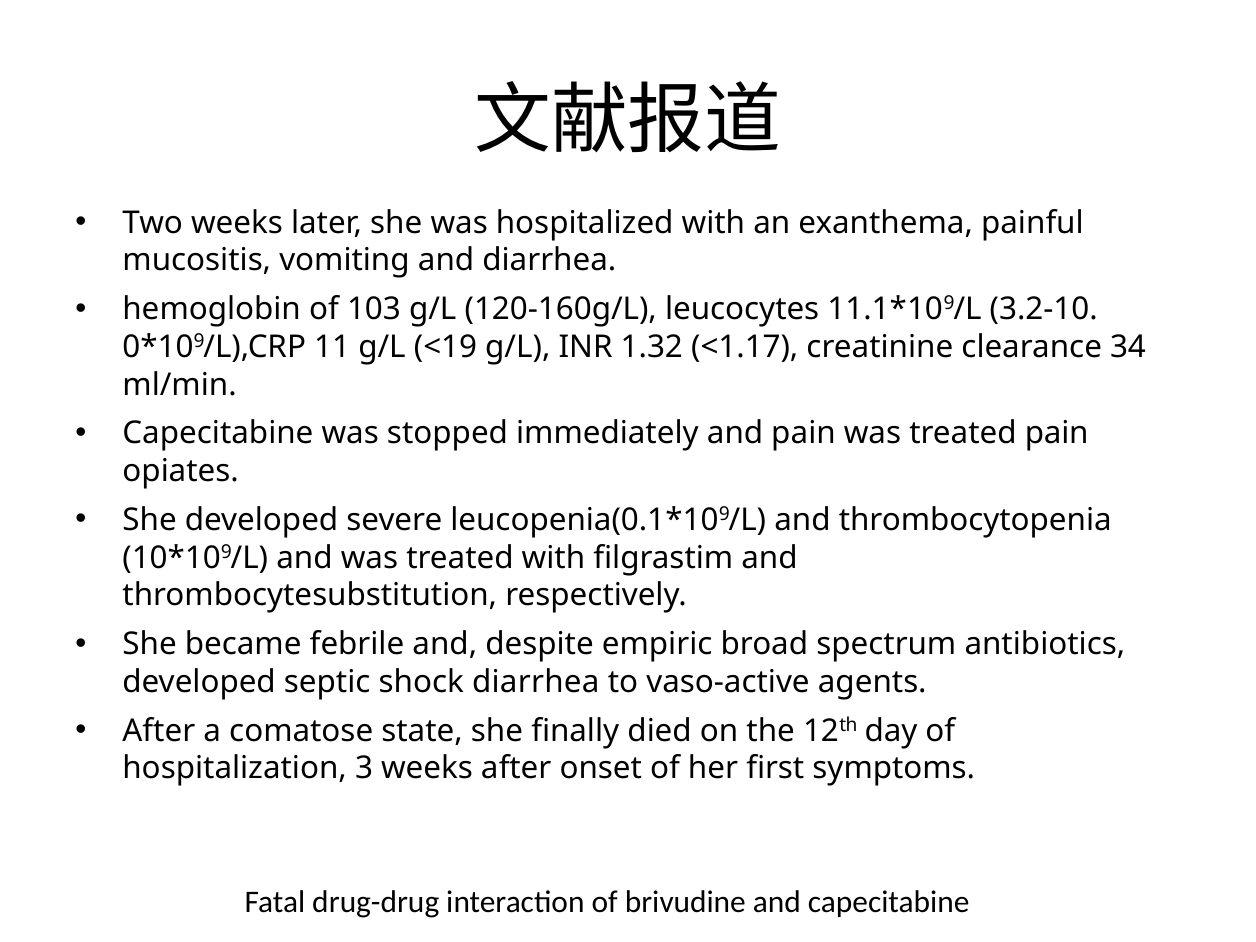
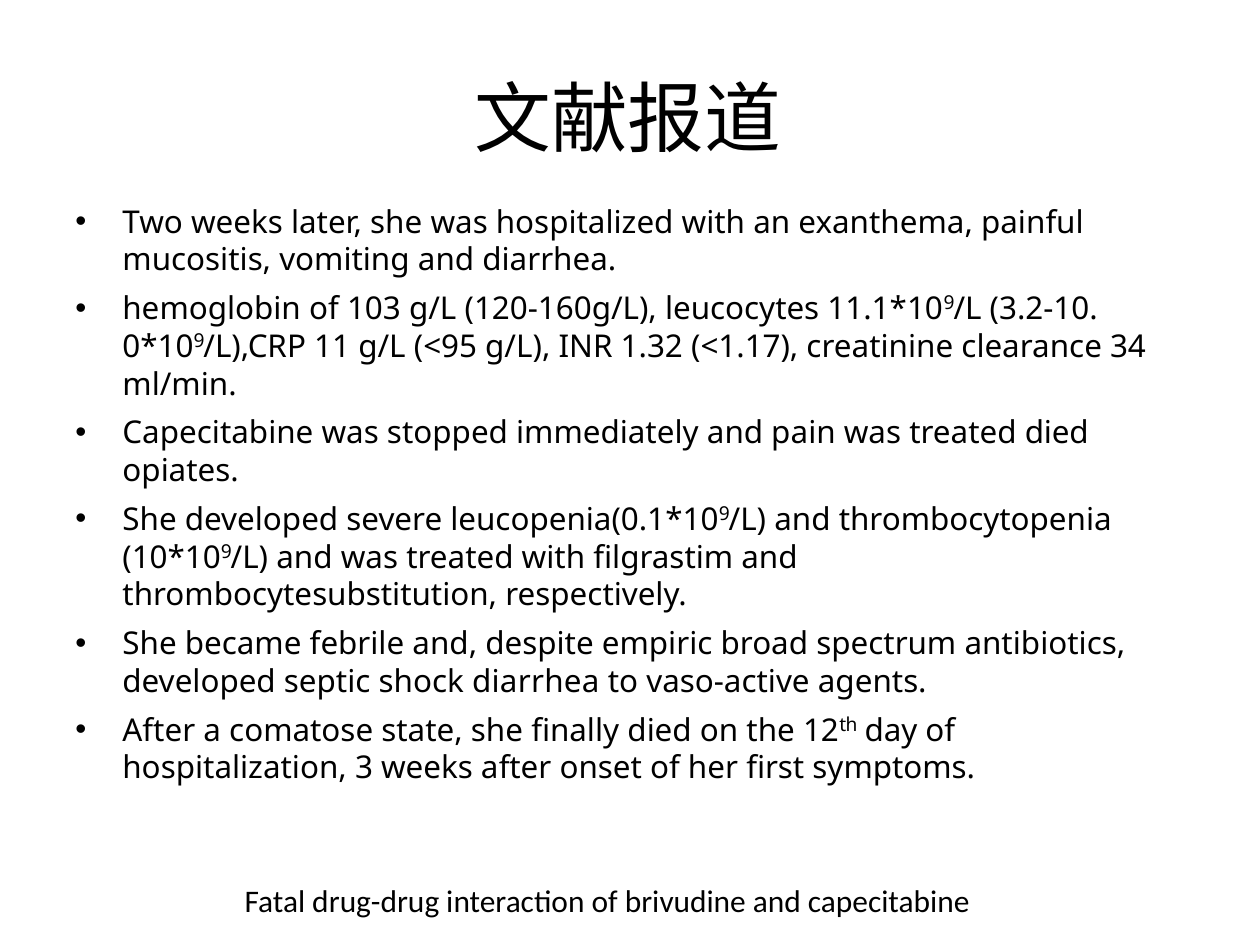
<19: <19 -> <95 (446, 347)
treated pain: pain -> died (1057, 434)
